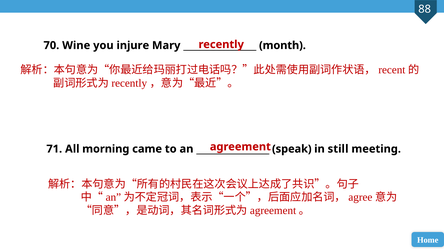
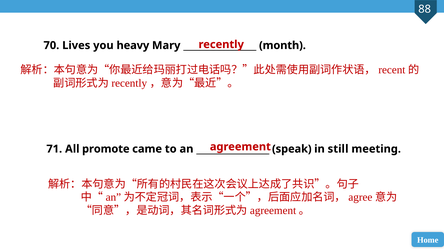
Wine: Wine -> Lives (76, 46)
injure: injure -> heavy (133, 46)
morning: morning -> promote (106, 149)
